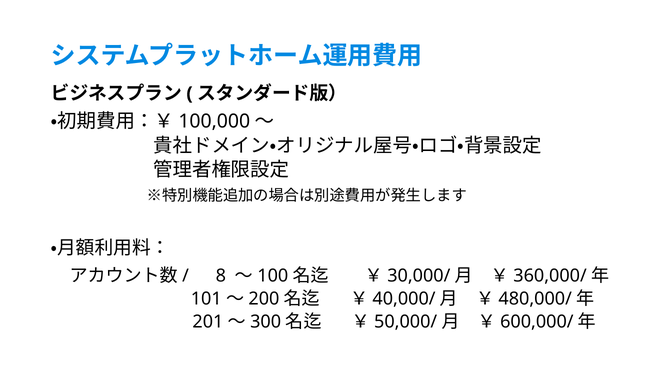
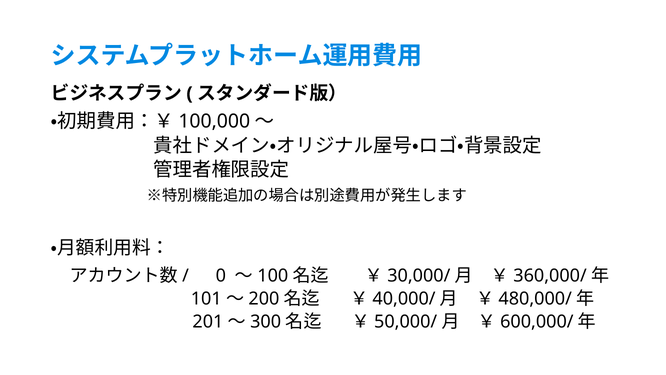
8: 8 -> 0 (221, 275)
